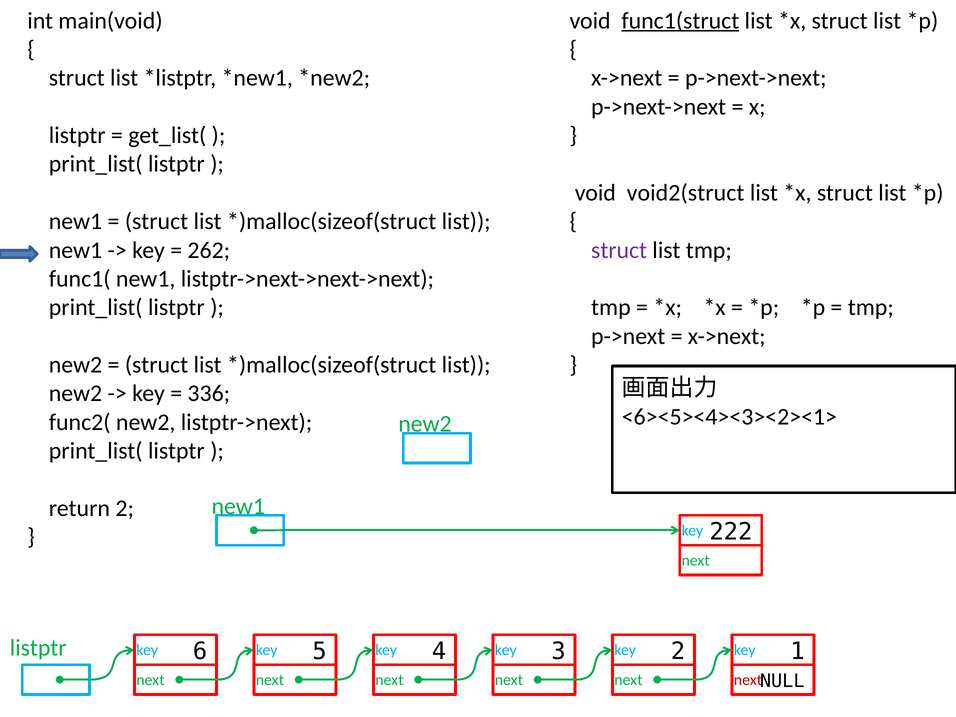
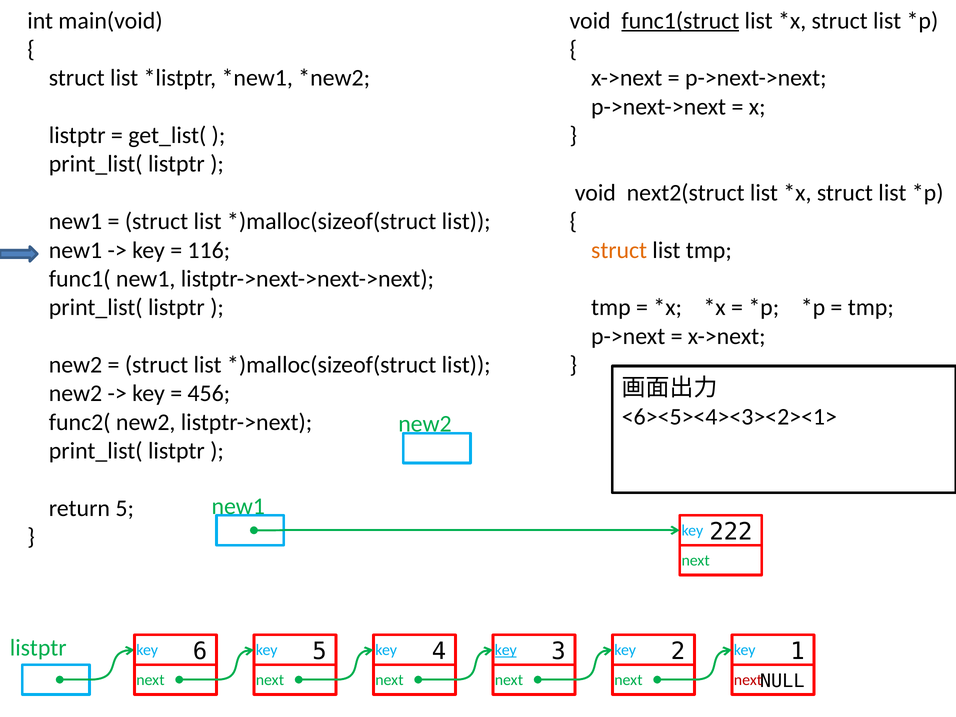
void2(struct: void2(struct -> next2(struct (686, 193)
262: 262 -> 116 (209, 250)
struct colour: purple -> orange (619, 250)
336: 336 -> 456 (209, 394)
return 2: 2 -> 5 (125, 508)
key underline: none -> present (506, 650)
